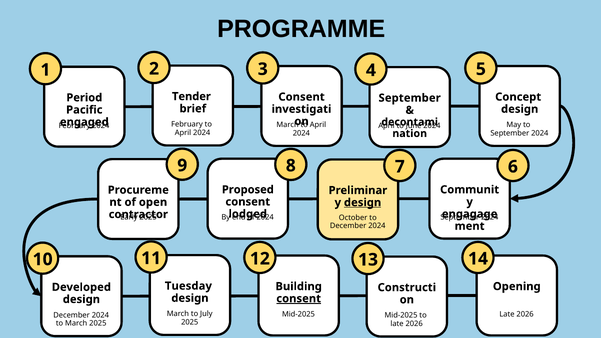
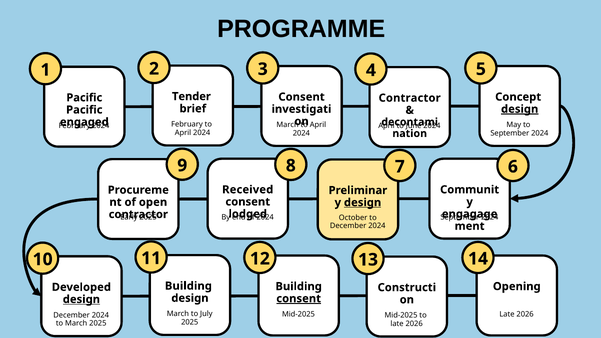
Period: Period -> Pacific (84, 98)
September: September -> Contractor (410, 98)
design underline: none -> present (520, 109)
Proposed: Proposed -> Received (248, 190)
Tuesday: Tuesday -> Building (188, 286)
design underline: none -> present (81, 299)
